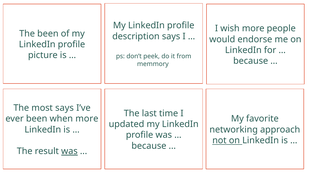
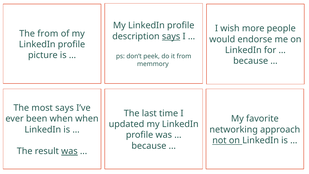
The been: been -> from (48, 34)
says underline: none -> present (171, 36)
when more: more -> when (87, 119)
